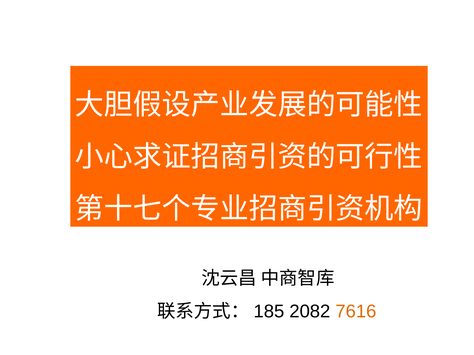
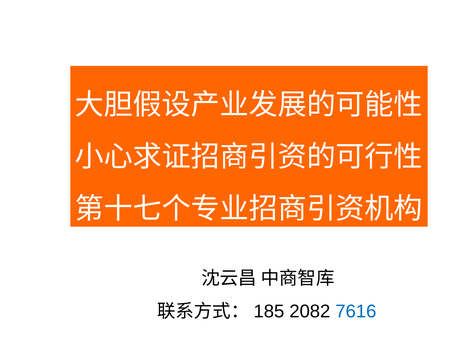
7616 colour: orange -> blue (356, 312)
